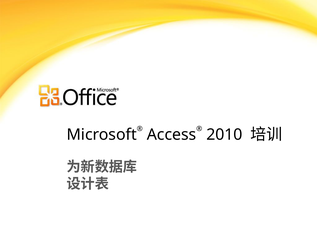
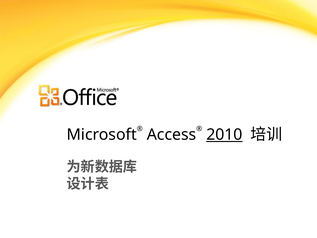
2010 underline: none -> present (224, 134)
